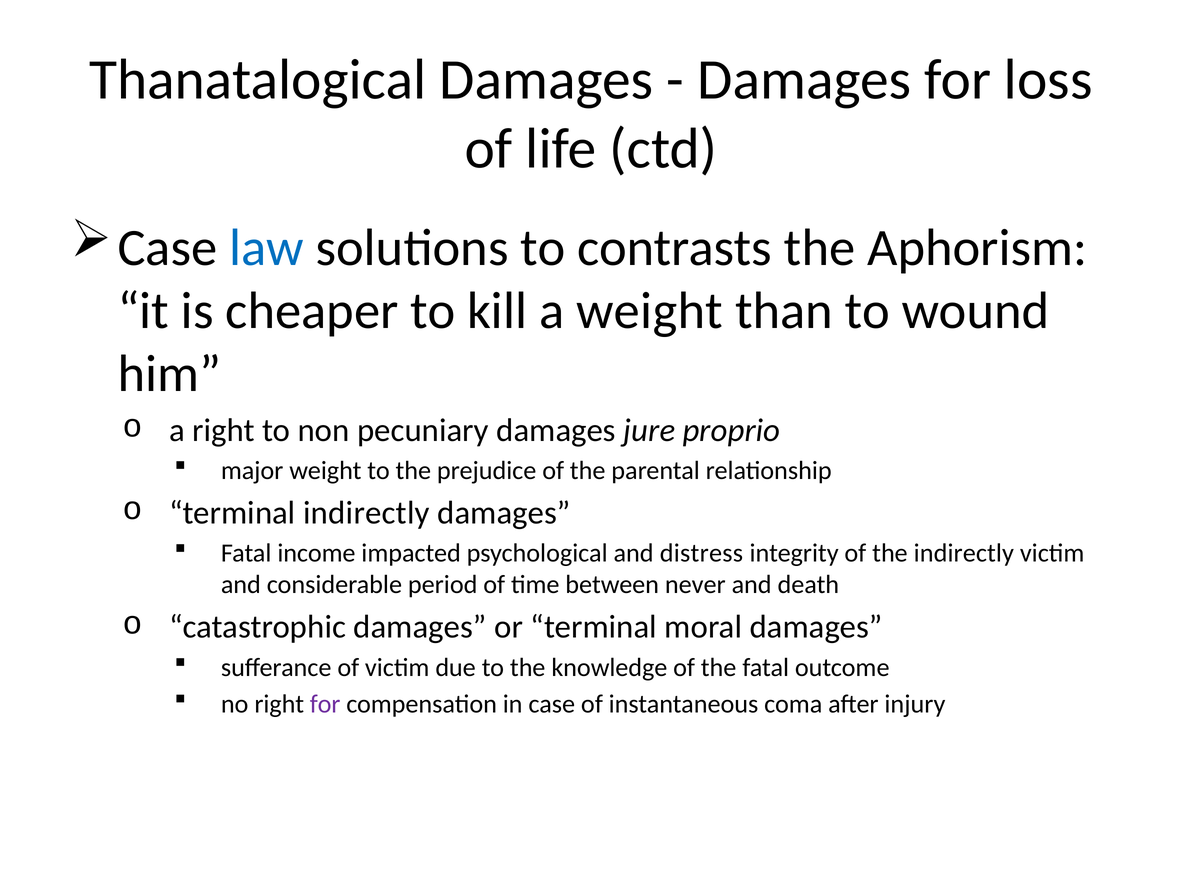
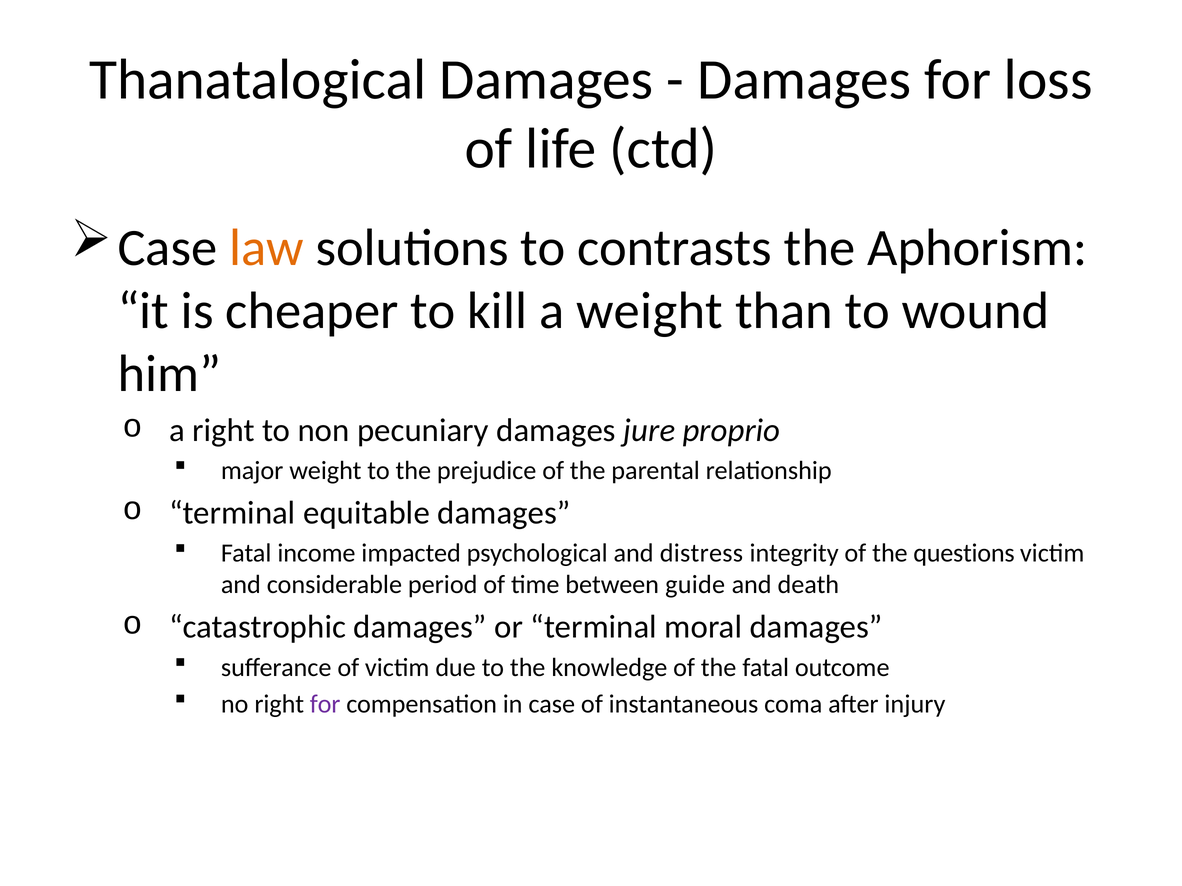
law colour: blue -> orange (266, 248)
terminal indirectly: indirectly -> equitable (366, 513)
the indirectly: indirectly -> questions (964, 553)
never: never -> guide (695, 585)
